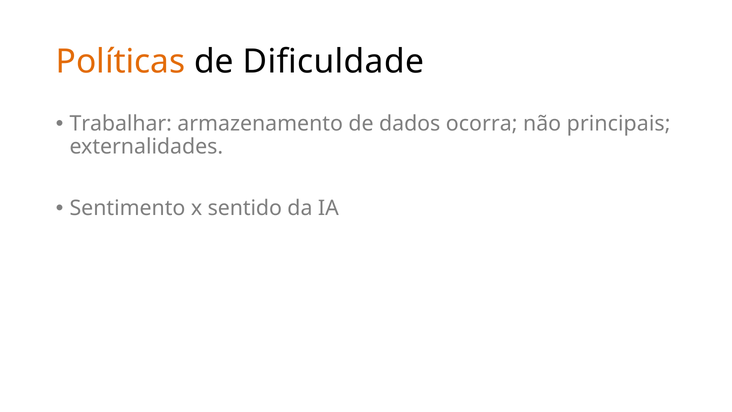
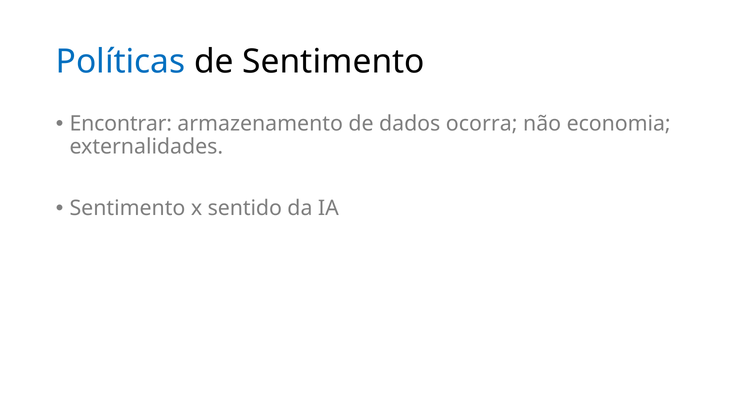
Políticas colour: orange -> blue (121, 61)
de Dificuldade: Dificuldade -> Sentimento (334, 61)
Trabalhar: Trabalhar -> Encontrar (121, 124)
principais: principais -> economia (619, 124)
